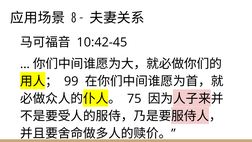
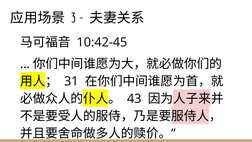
8: 8 -> 3 (74, 18)
99: 99 -> 31 (71, 81)
75: 75 -> 43 (134, 99)
